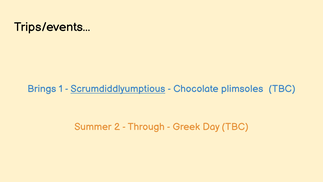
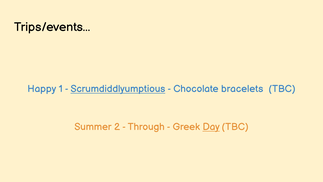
Brings: Brings -> Happy (42, 89)
plimsoles: plimsoles -> bracelets (242, 89)
Day underline: none -> present (211, 127)
